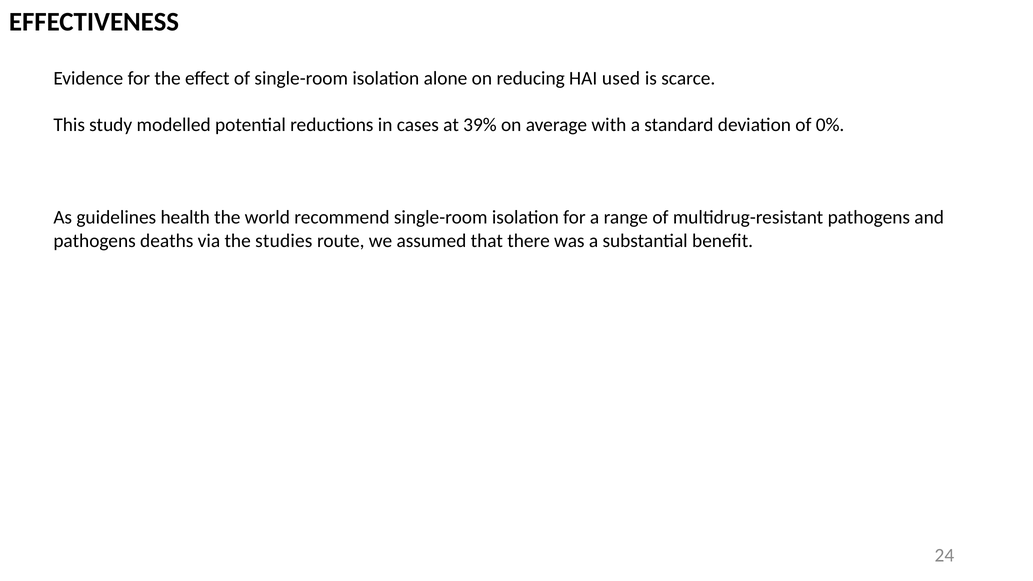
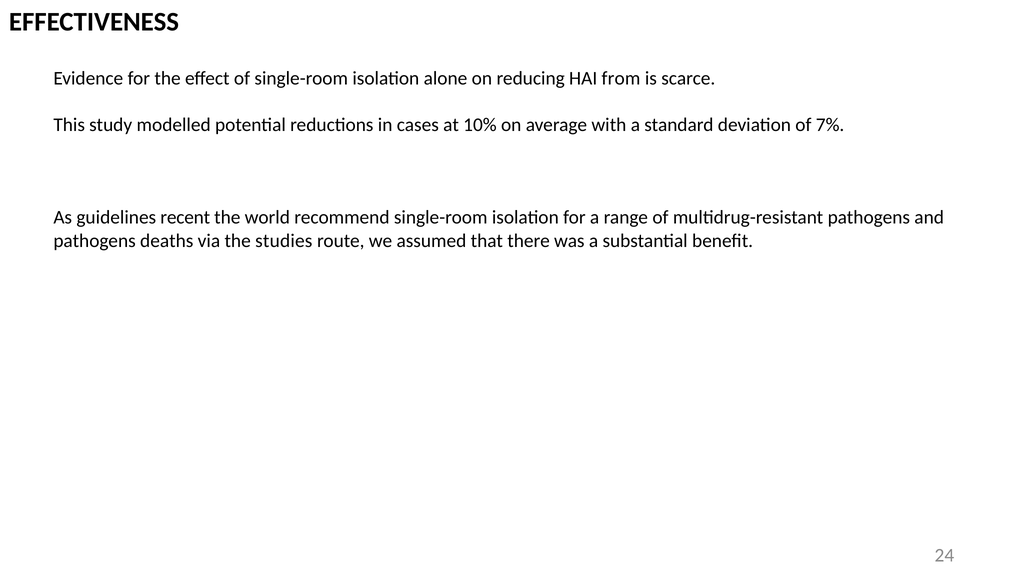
used: used -> from (621, 78)
39%: 39% -> 10% (480, 125)
0%: 0% -> 7% (830, 125)
health: health -> recent (185, 218)
